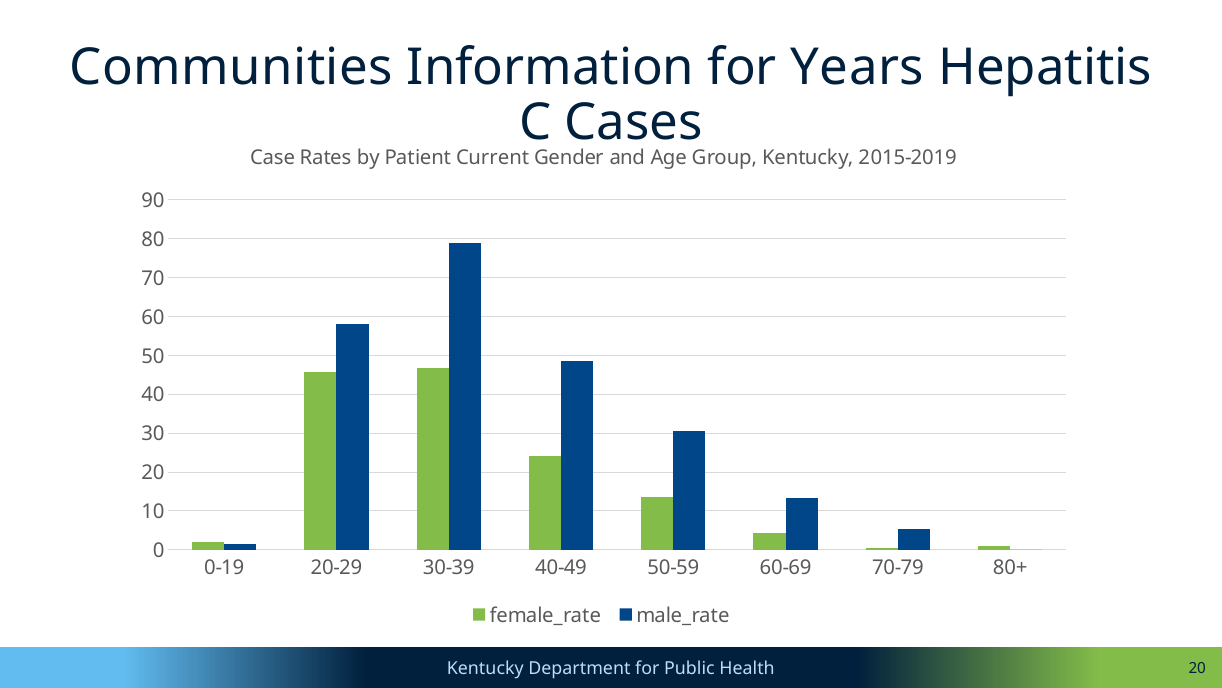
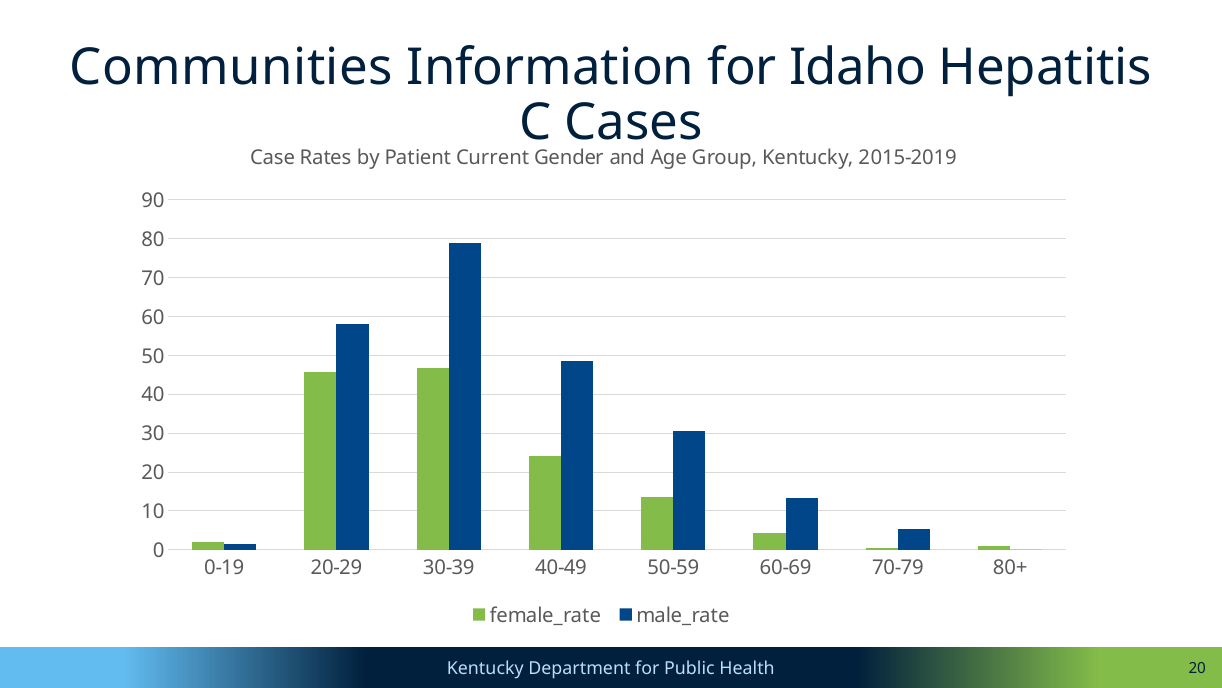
Years: Years -> Idaho (858, 68)
